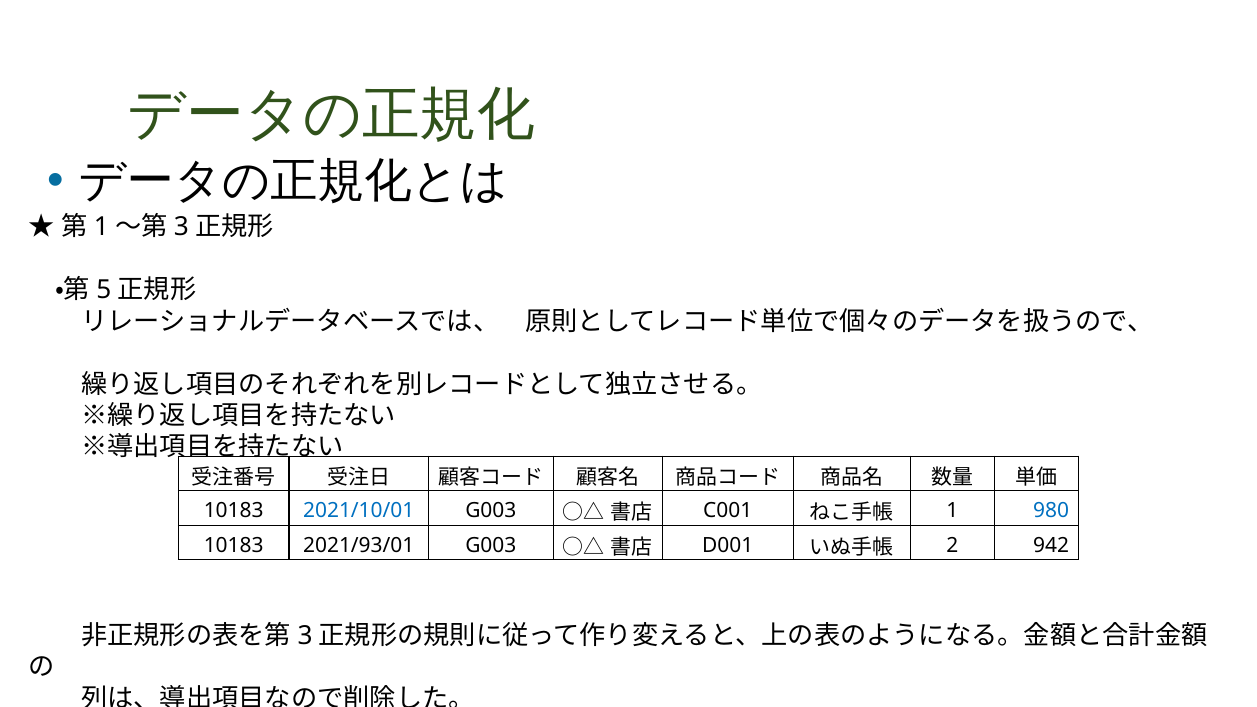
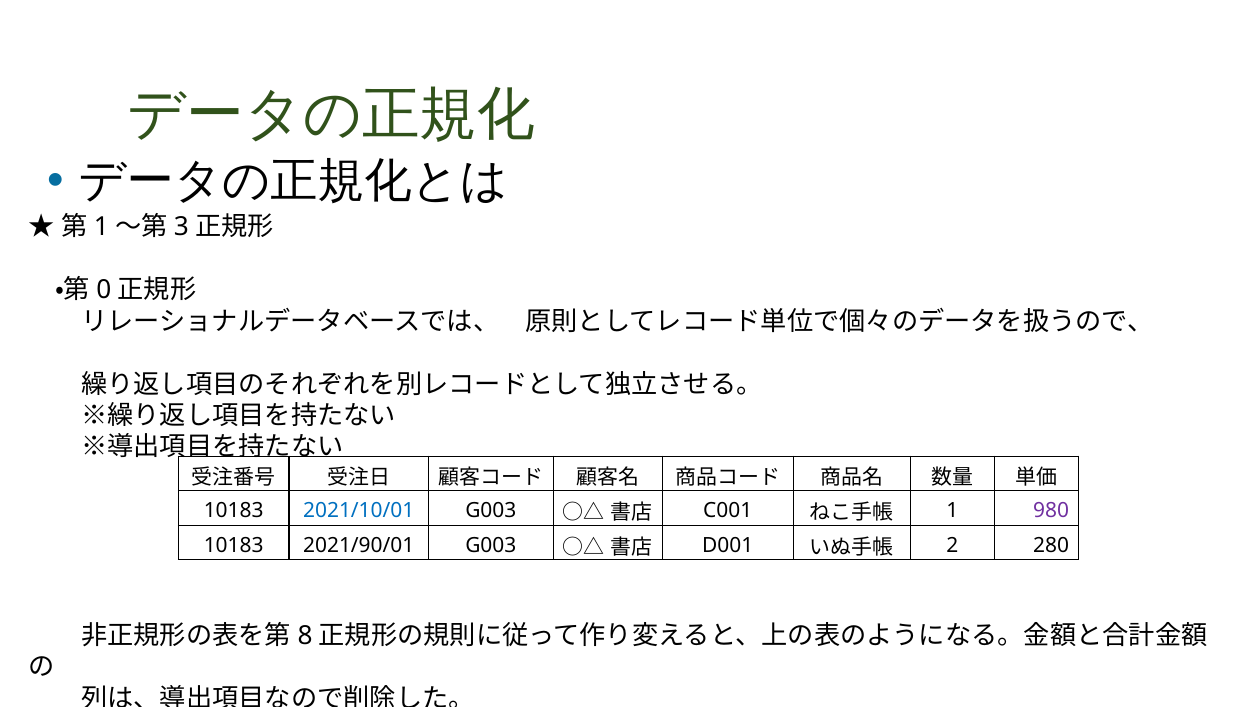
5: 5 -> 0 (104, 290)
980 colour: blue -> purple (1051, 511)
2021/93/01: 2021/93/01 -> 2021/90/01 (359, 546)
942: 942 -> 280 (1051, 546)
3: 3 -> 8 (305, 636)
